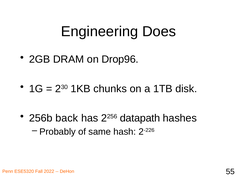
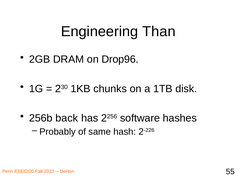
Does: Does -> Than (159, 32)
datapath: datapath -> software (140, 119)
